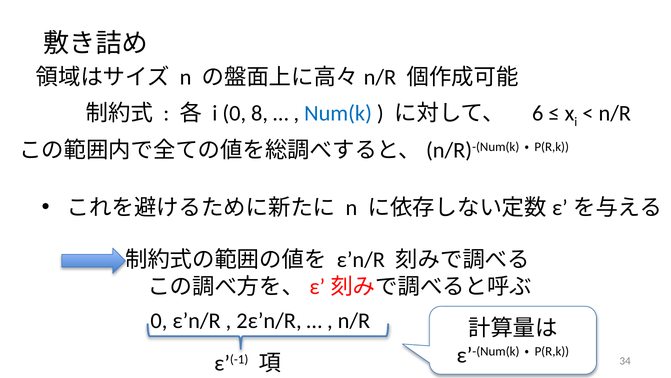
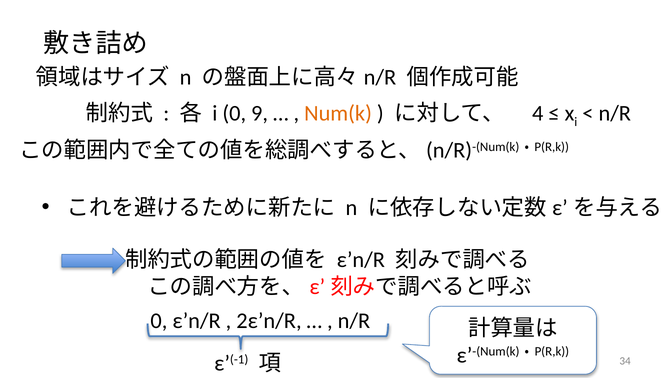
8: 8 -> 9 (260, 113)
Num(k colour: blue -> orange (338, 113)
6: 6 -> 4 (538, 113)
